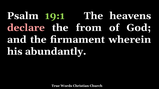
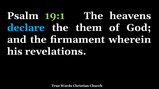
declare colour: pink -> light blue (26, 28)
from: from -> them (89, 28)
abundantly: abundantly -> revelations (56, 52)
